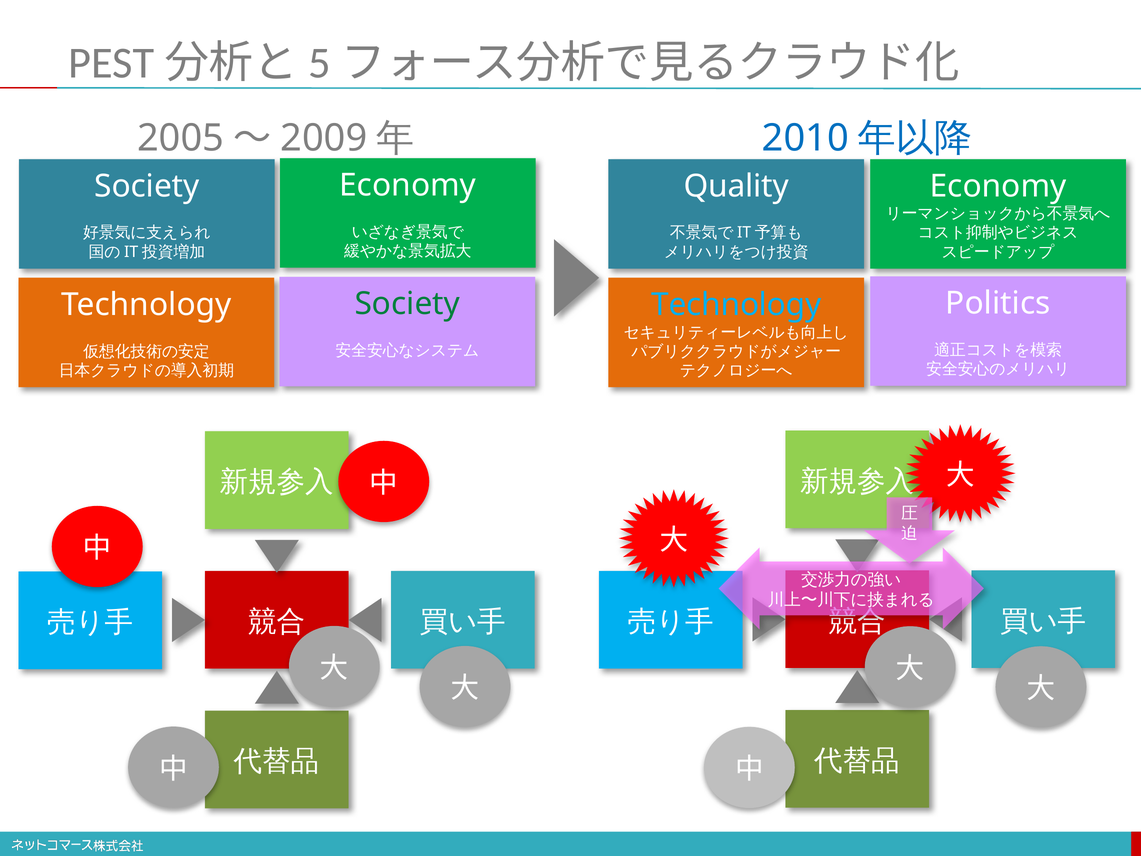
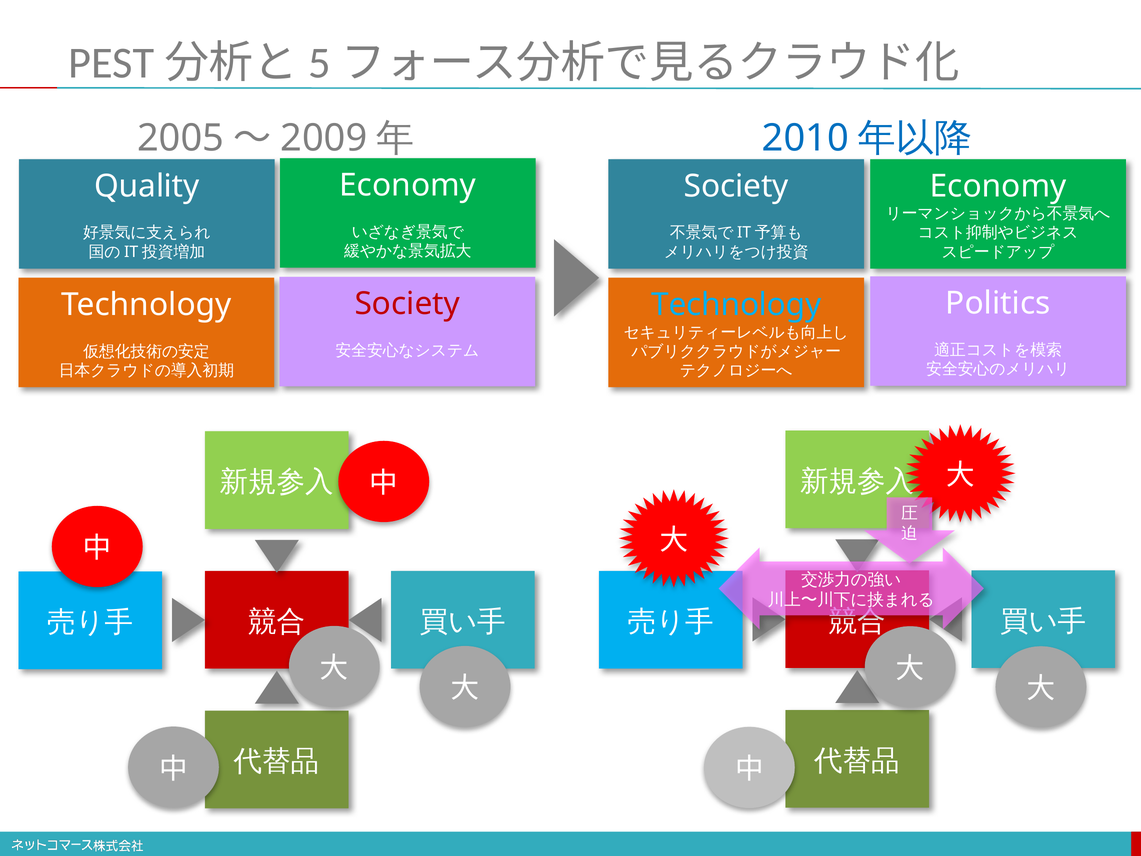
Society: Society -> Quality (147, 186)
Quality: Quality -> Society (736, 186)
Society colour: green -> red (407, 304)
